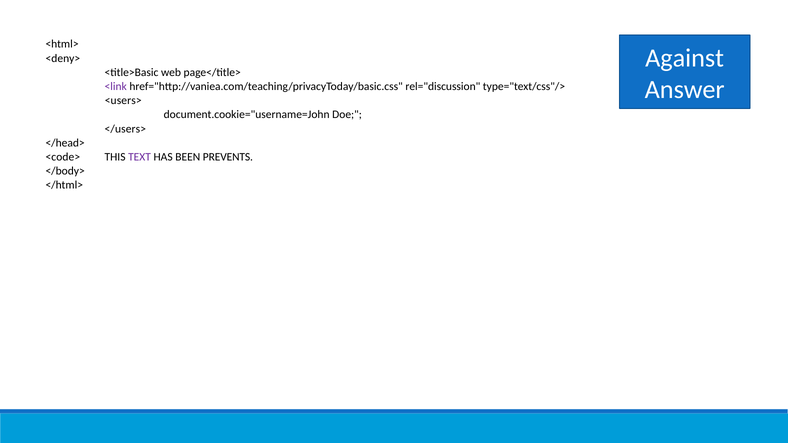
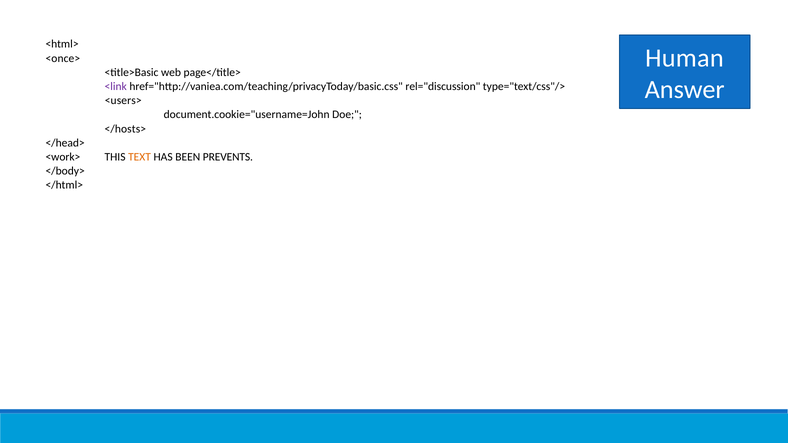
Against: Against -> Human (684, 58)
<deny>: <deny> -> <once> (63, 58)
</users>: </users> -> </hosts> (125, 129)
<code>: <code> -> <work> (63, 157)
TEXT colour: purple -> orange (140, 157)
